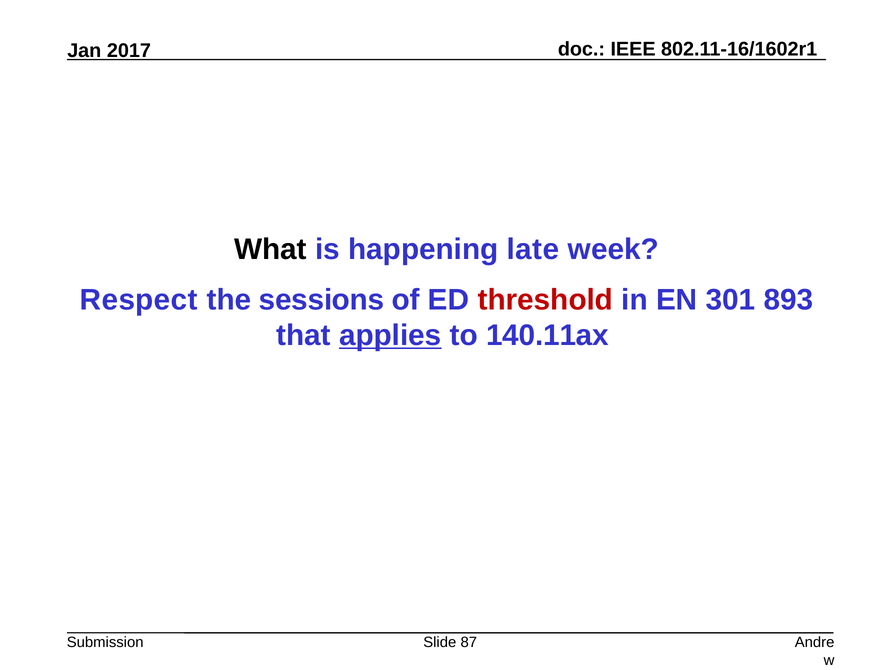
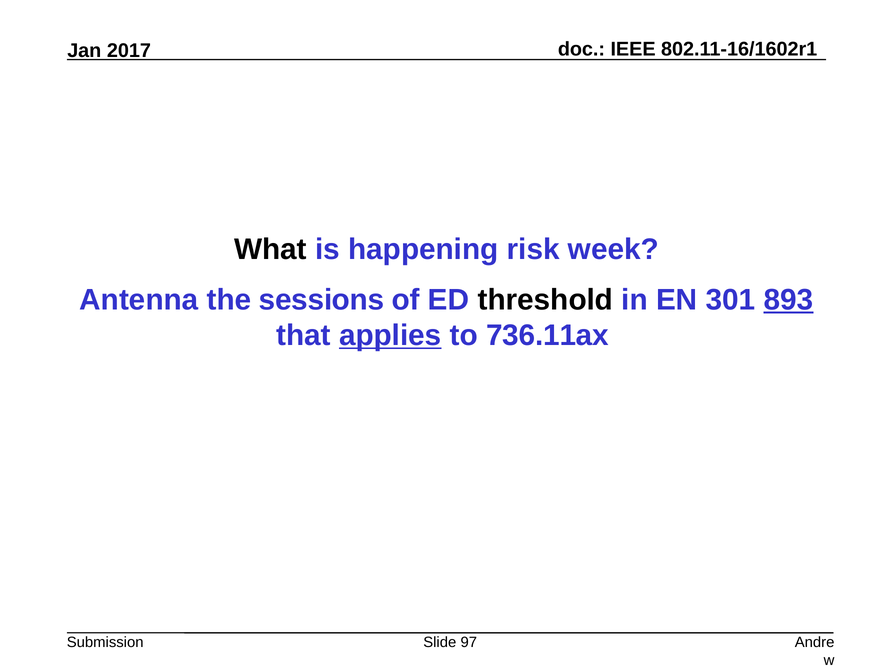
late: late -> risk (533, 249)
Respect: Respect -> Antenna (139, 300)
threshold colour: red -> black (545, 300)
893 underline: none -> present (788, 300)
140.11ax: 140.11ax -> 736.11ax (547, 335)
87: 87 -> 97 (469, 642)
